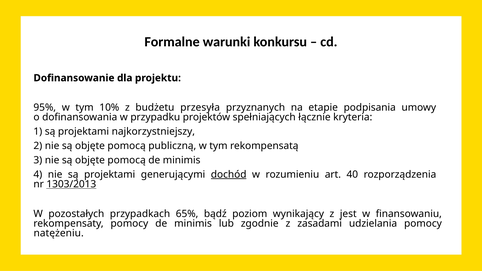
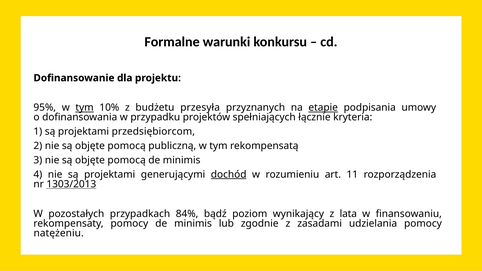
tym underline: none -> present (85, 108)
etapie underline: none -> present (323, 108)
najkorzystniejszy: najkorzystniejszy -> przedsiębiorcom (153, 132)
40: 40 -> 11 (352, 175)
65%: 65% -> 84% (187, 214)
jest: jest -> lata (348, 214)
